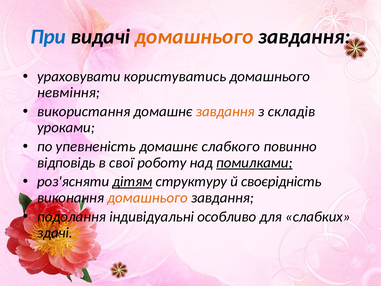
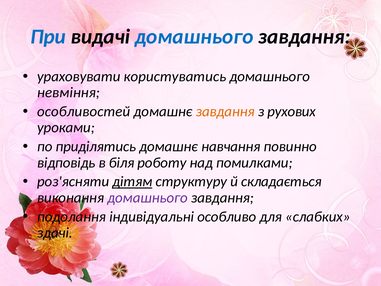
домашнього colour: orange -> blue (194, 37)
використання: використання -> особливостей (84, 111)
складів: складів -> рухових (292, 111)
упевненість: упевненість -> приділятись (96, 146)
слабкого: слабкого -> навчання (231, 146)
свої: свої -> біля (122, 162)
помилками underline: present -> none (254, 162)
своєрідність: своєрідність -> складається (281, 181)
домашнього colour: orange -> purple (148, 197)
